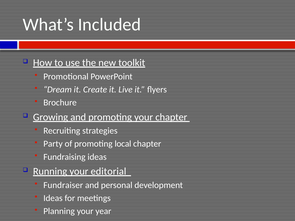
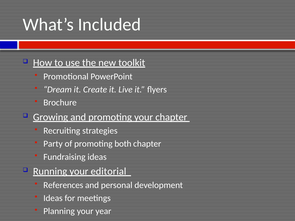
local: local -> both (123, 144)
Fundraiser: Fundraiser -> References (63, 185)
